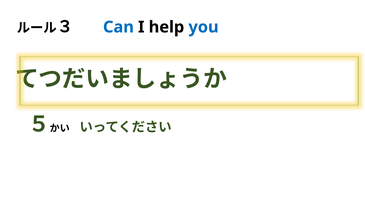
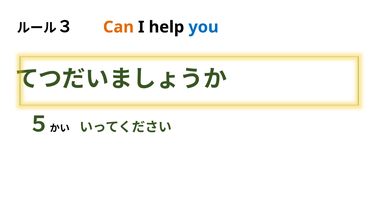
Can colour: blue -> orange (118, 27)
